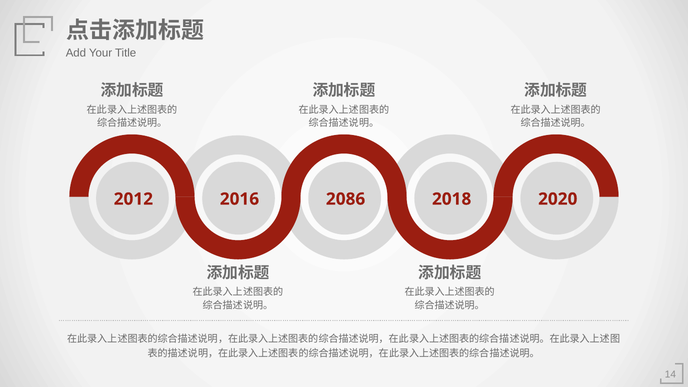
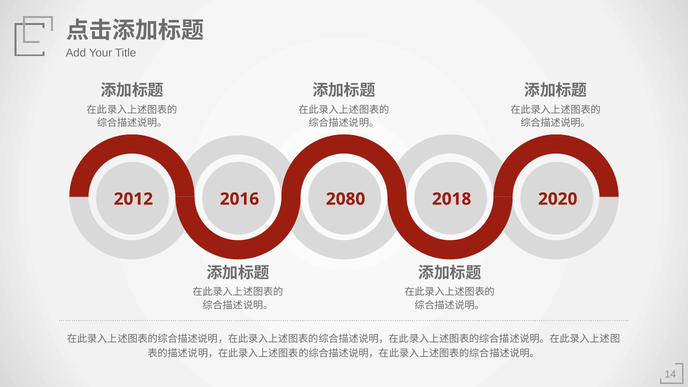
2086: 2086 -> 2080 (346, 199)
